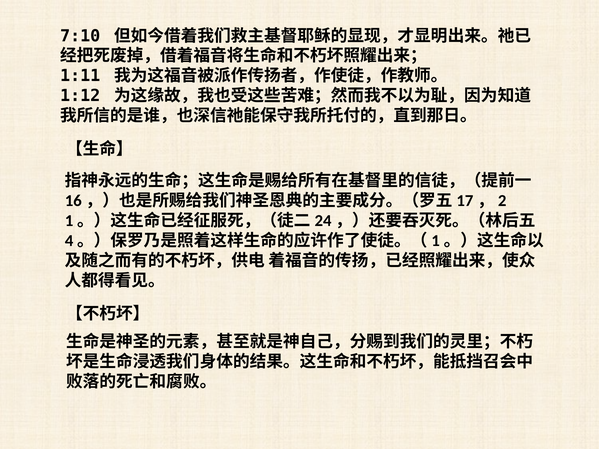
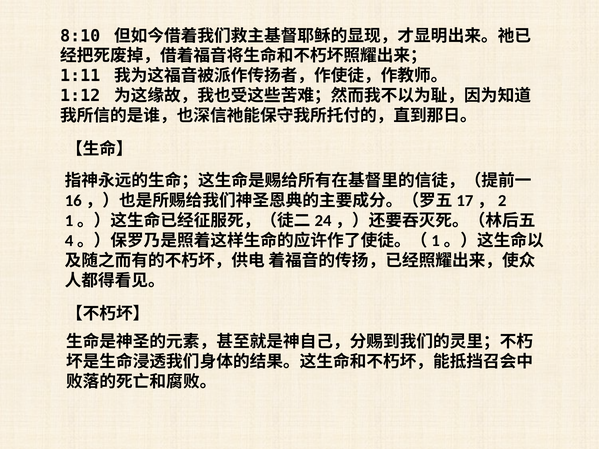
7:10: 7:10 -> 8:10 (80, 36)
